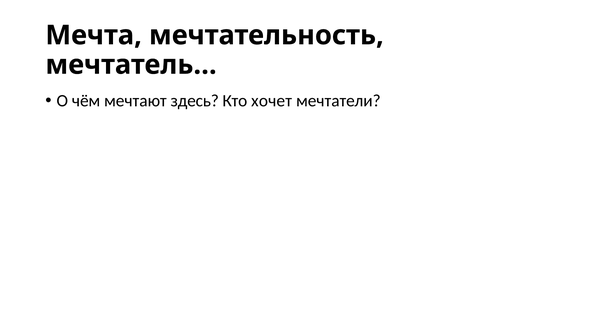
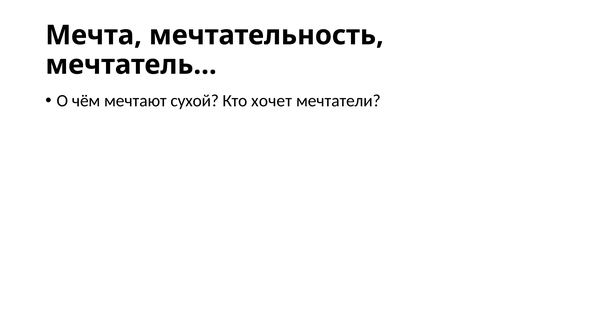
здесь: здесь -> сухой (195, 101)
